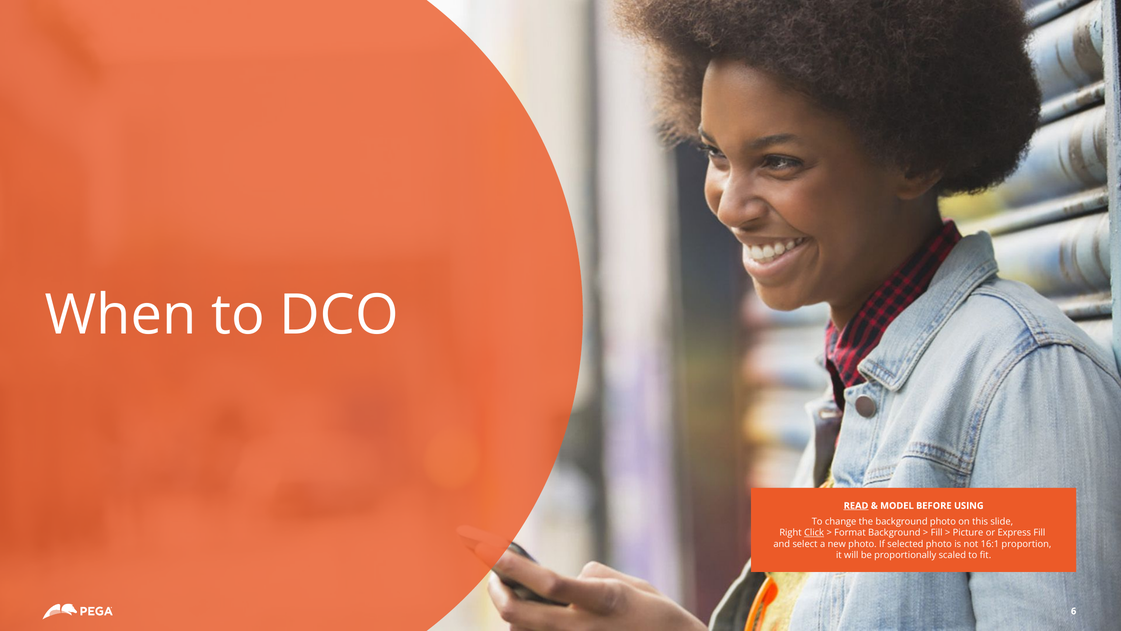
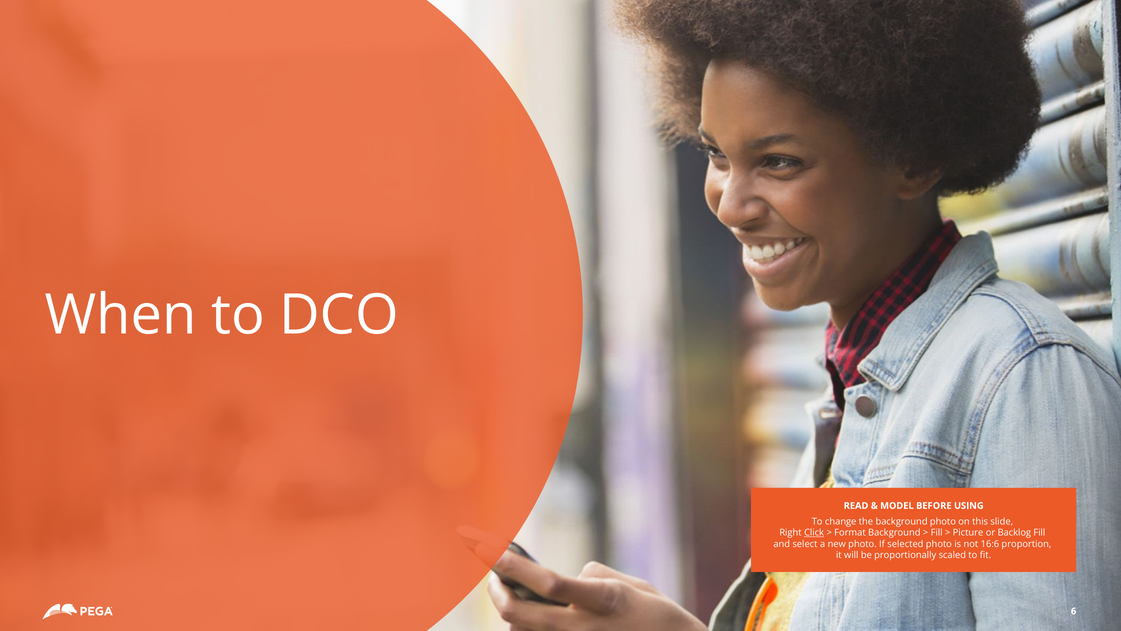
READ underline: present -> none (856, 505)
Express: Express -> Backlog (1014, 533)
16:1: 16:1 -> 16:6 (990, 544)
